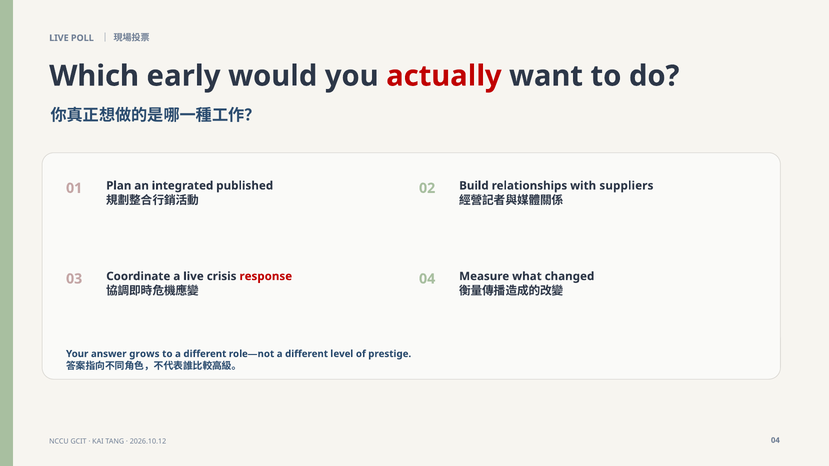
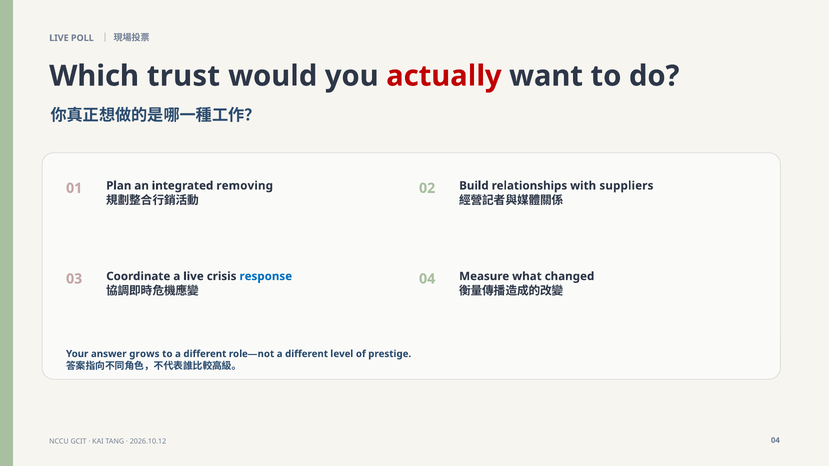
early: early -> trust (183, 76)
published: published -> removing (245, 186)
response colour: red -> blue (266, 276)
